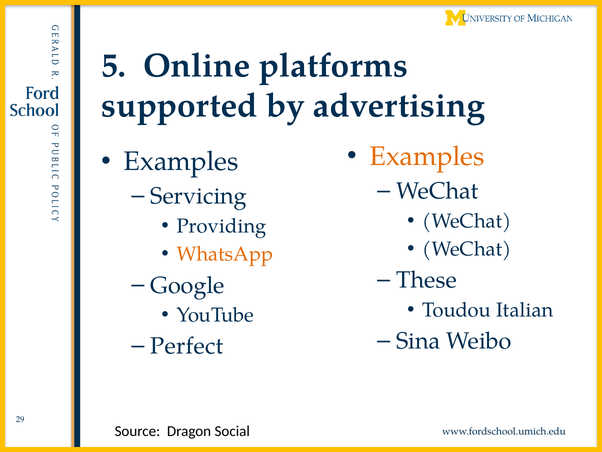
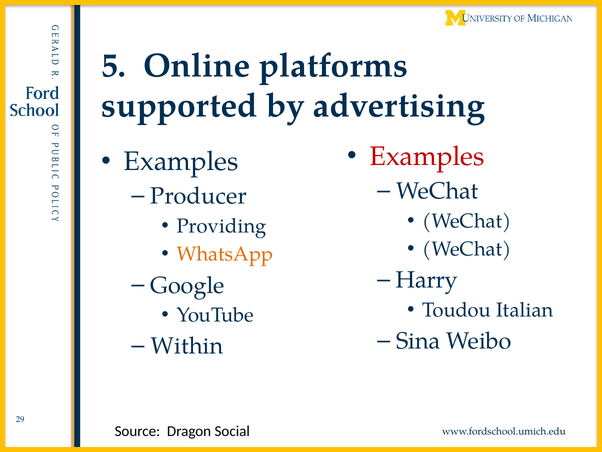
Examples colour: orange -> red (427, 156)
Servicing: Servicing -> Producer (199, 196)
These: These -> Harry (427, 280)
Perfect: Perfect -> Within (187, 346)
